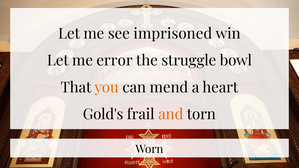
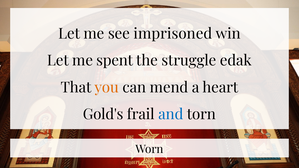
error: error -> spent (115, 61)
bowl: bowl -> edak (236, 61)
and colour: orange -> blue (171, 115)
